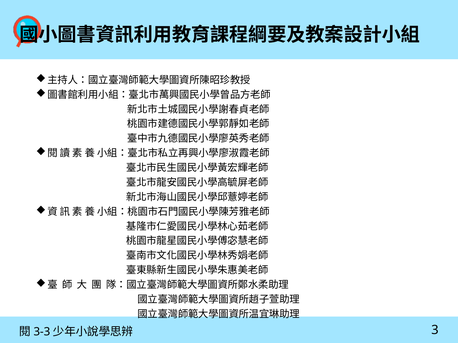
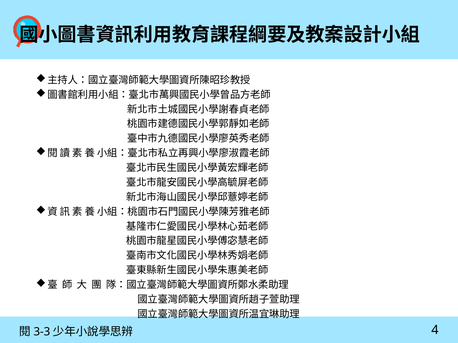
3: 3 -> 4 (435, 330)
